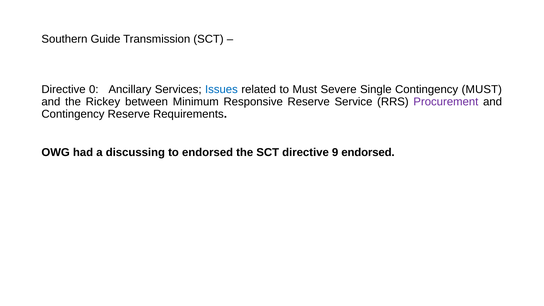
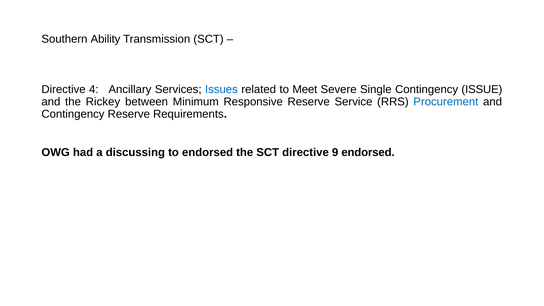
Guide: Guide -> Ability (105, 39)
0: 0 -> 4 (94, 90)
to Must: Must -> Meet (305, 90)
Contingency MUST: MUST -> ISSUE (482, 90)
Procurement colour: purple -> blue (446, 102)
